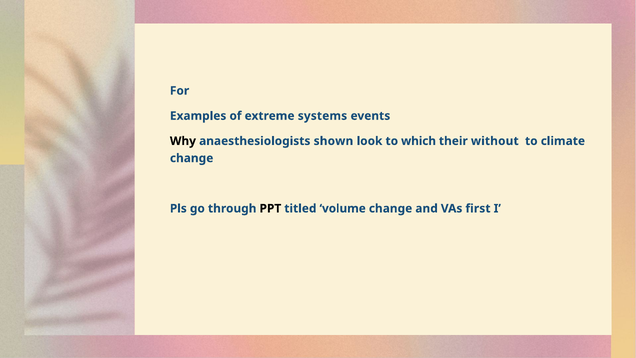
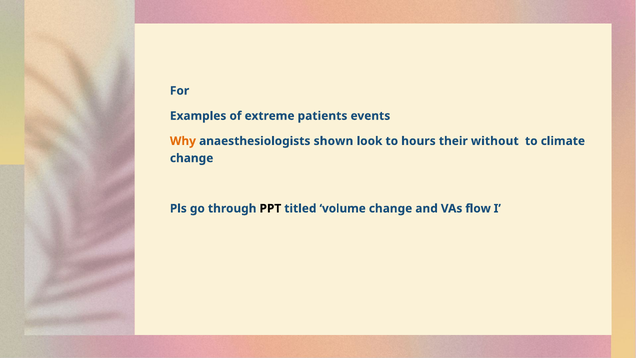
systems: systems -> patients (322, 116)
Why colour: black -> orange (183, 141)
which: which -> hours (418, 141)
first: first -> flow (478, 208)
